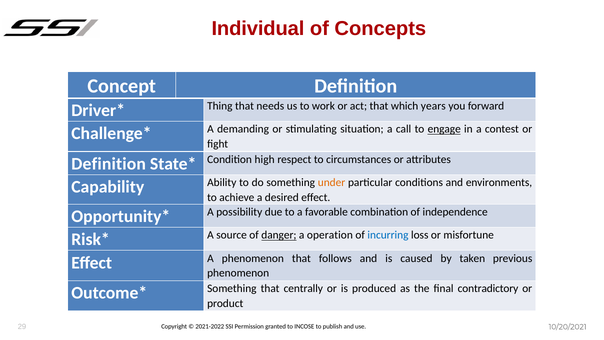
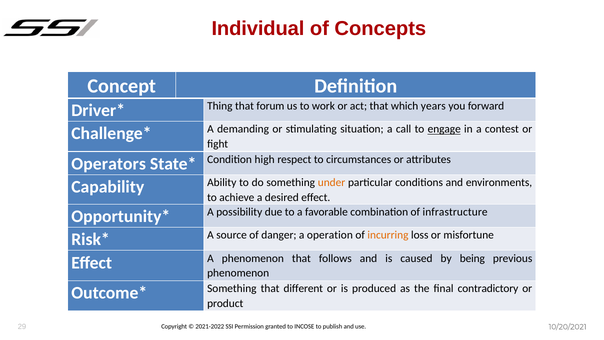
needs: needs -> forum (270, 106)
Definition: Definition -> Operators (109, 164)
independence: independence -> infrastructure (455, 212)
danger underline: present -> none (279, 235)
incurring colour: blue -> orange (388, 235)
taken: taken -> being (472, 258)
centrally: centrally -> different (303, 288)
